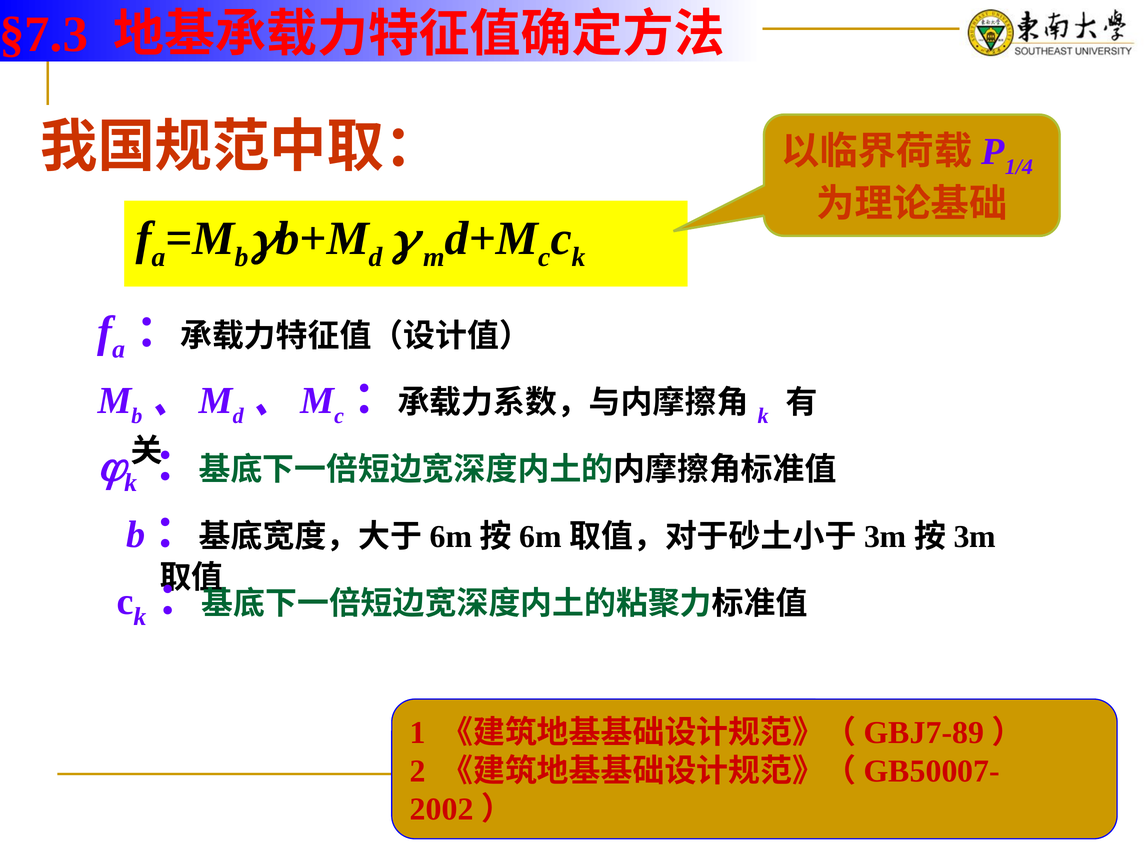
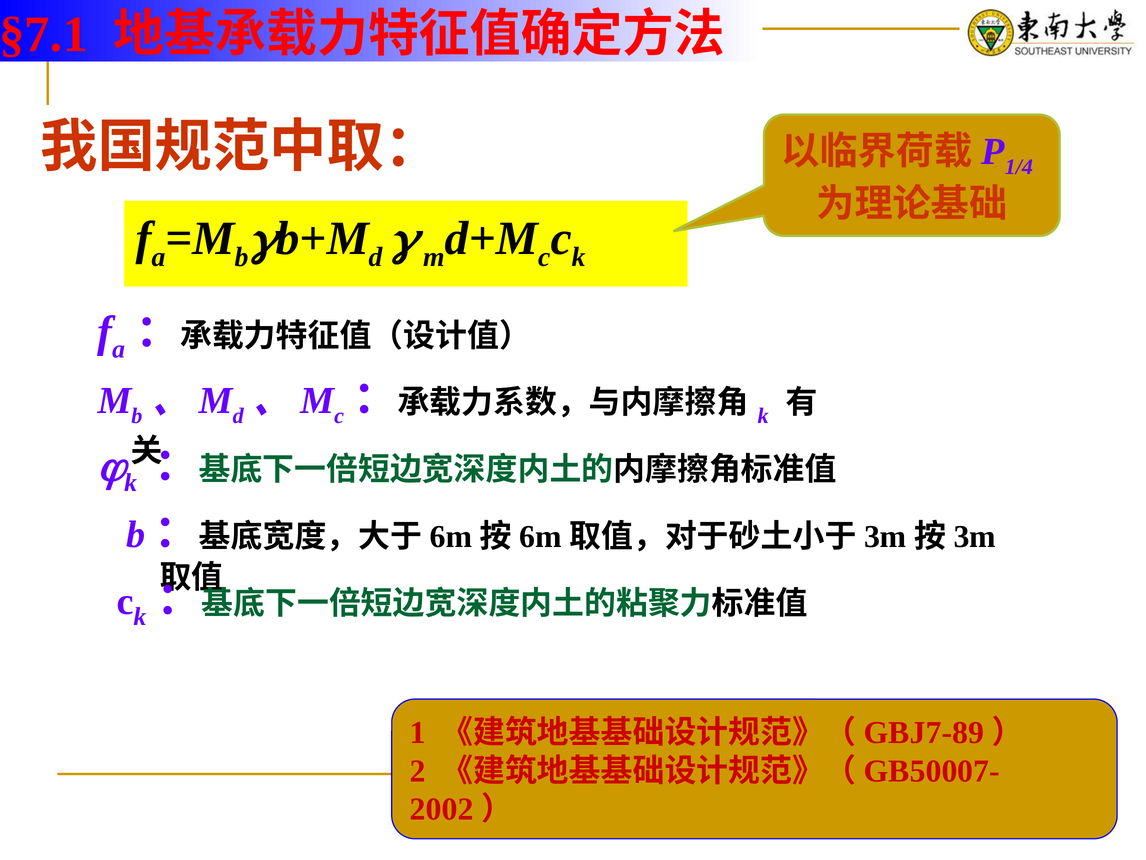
§7.3: §7.3 -> §7.1 (44, 34)
